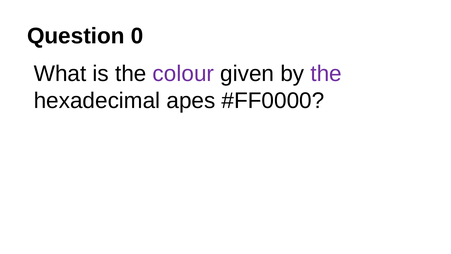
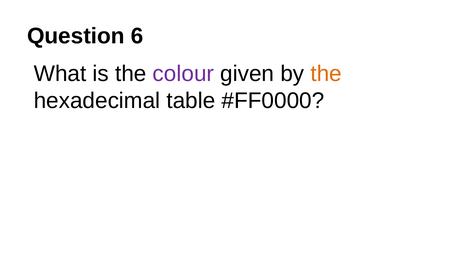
0: 0 -> 6 (137, 36)
the colour: purple -> orange (326, 74)
apes: apes -> table (191, 101)
